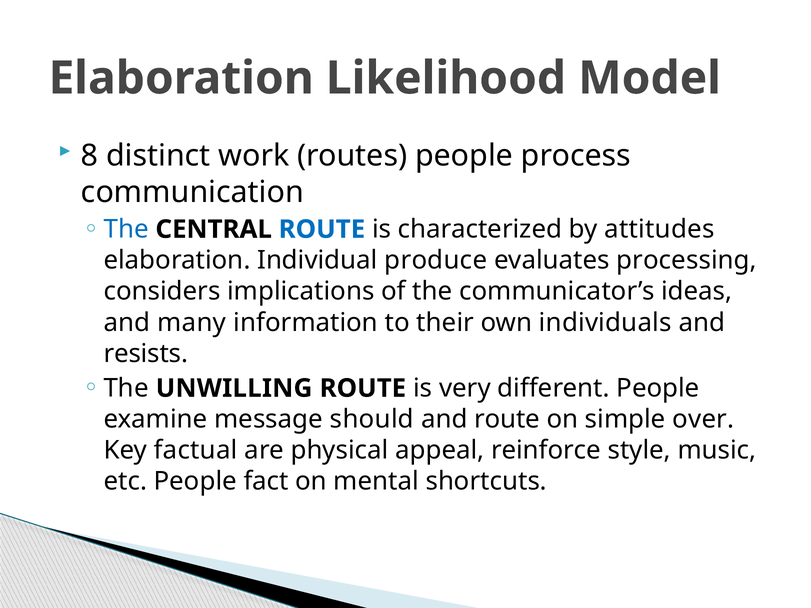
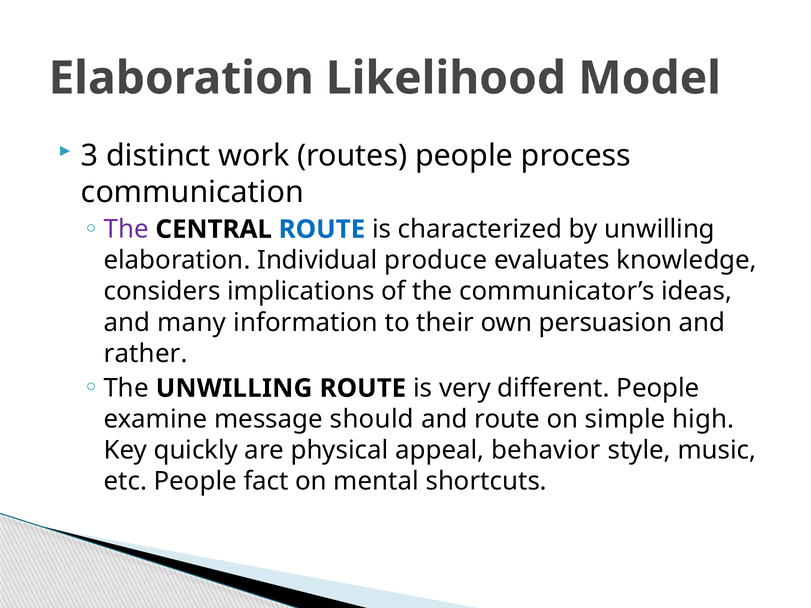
8: 8 -> 3 (90, 156)
The colour: blue -> purple (126, 229)
by attitudes: attitudes -> unwilling (660, 229)
processing: processing -> knowledge (687, 260)
individuals: individuals -> persuasion (606, 323)
resists: resists -> rather (146, 354)
over: over -> high (703, 419)
factual: factual -> quickly (196, 451)
reinforce: reinforce -> behavior (546, 451)
